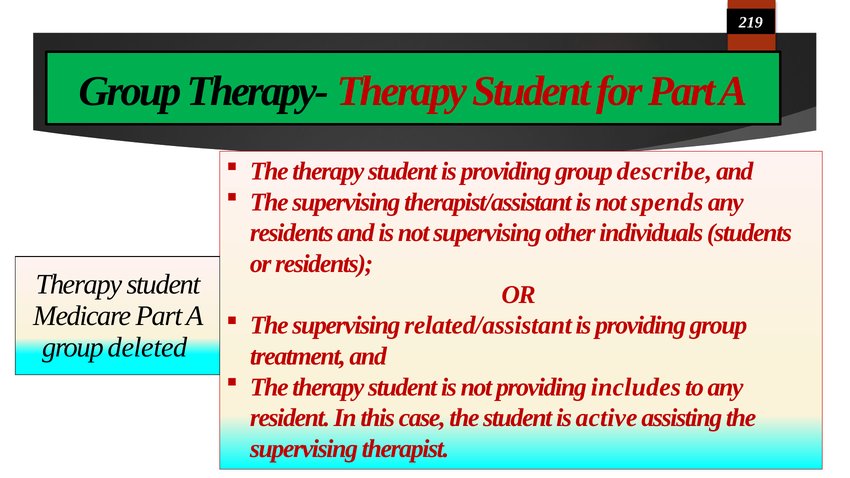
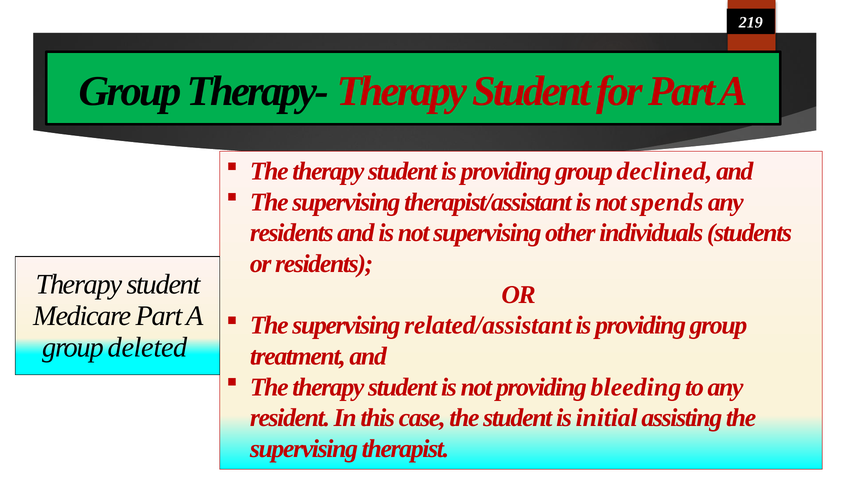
describe: describe -> declined (664, 171)
includes: includes -> bleeding (636, 387)
active: active -> initial (607, 418)
